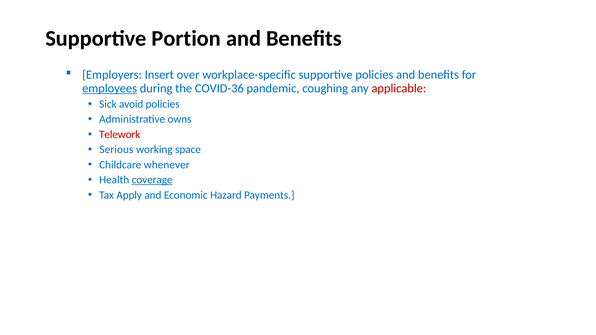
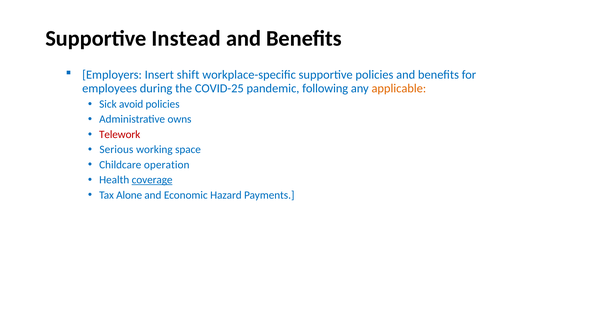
Portion: Portion -> Instead (186, 38)
over: over -> shift (188, 75)
employees underline: present -> none (110, 88)
COVID-36: COVID-36 -> COVID-25 (219, 88)
coughing: coughing -> following (325, 88)
applicable colour: red -> orange (399, 88)
whenever: whenever -> operation (167, 165)
Apply: Apply -> Alone (129, 195)
